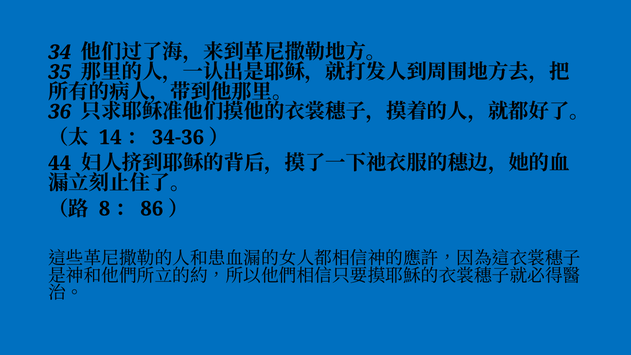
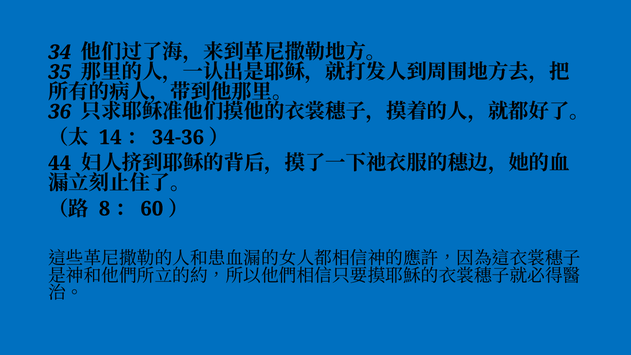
86: 86 -> 60 (152, 209)
